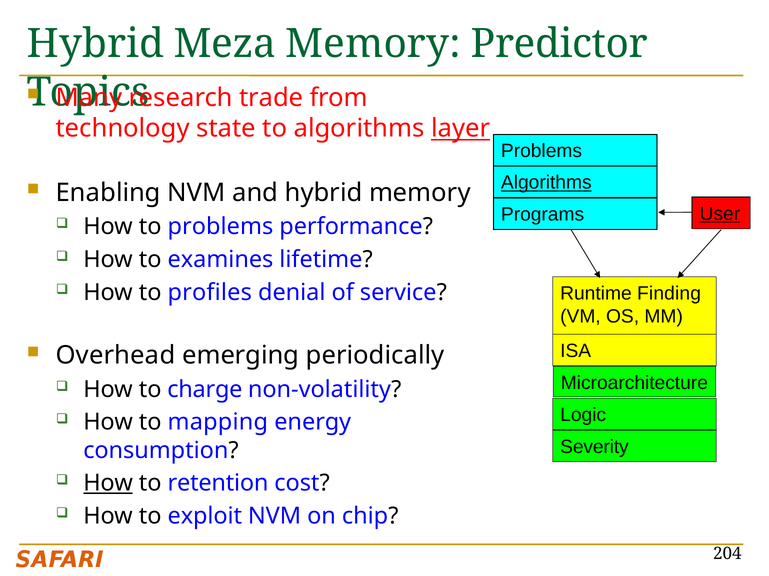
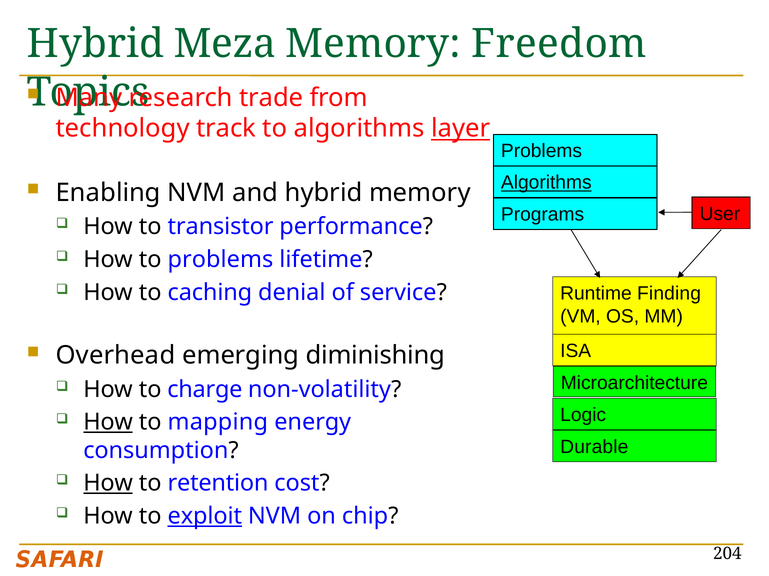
Predictor: Predictor -> Freedom (559, 44)
state: state -> track (226, 129)
User underline: present -> none (720, 214)
to problems: problems -> transistor (221, 227)
to examines: examines -> problems (220, 260)
profiles: profiles -> caching (210, 293)
periodically: periodically -> diminishing (375, 356)
How underline: none -> present (108, 423)
Severity: Severity -> Durable (594, 447)
exploit underline: none -> present (205, 517)
